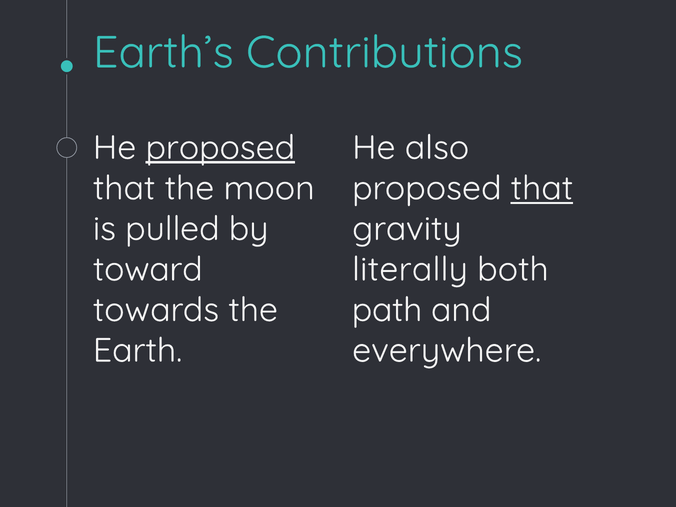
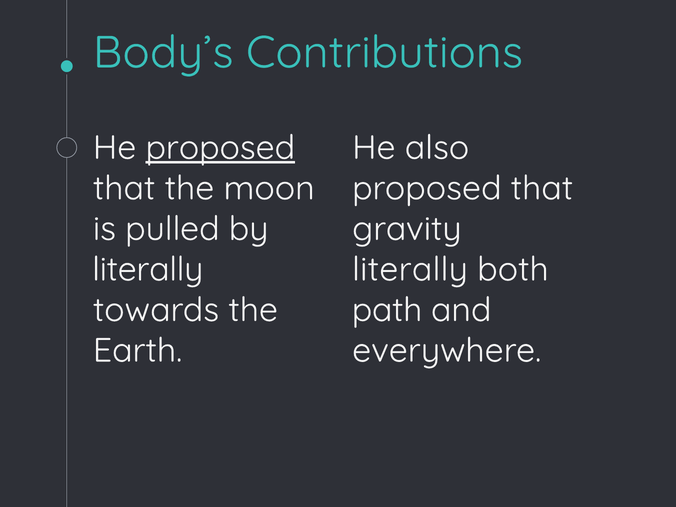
Earth’s: Earth’s -> Body’s (163, 53)
that underline: present -> none (542, 188)
toward: toward -> literally (148, 269)
